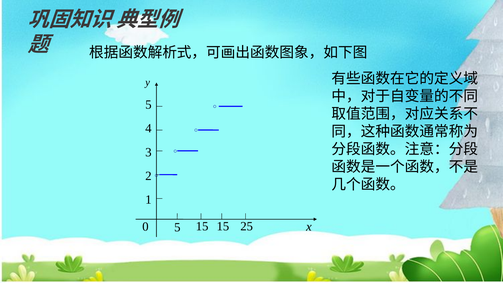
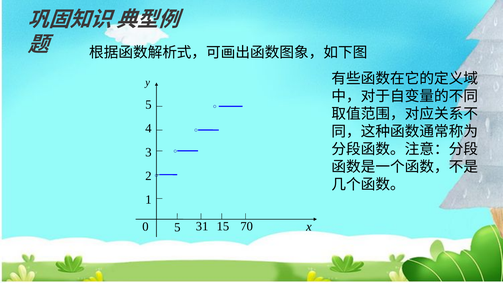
5 15: 15 -> 31 (202, 226)
25: 25 -> 70 (247, 226)
